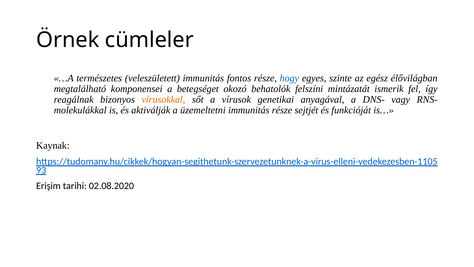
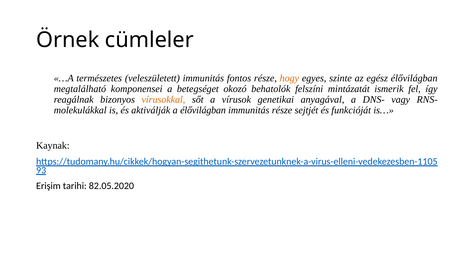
hogy colour: blue -> orange (289, 78)
a üzemeltetni: üzemeltetni -> élővilágban (203, 110)
02.08.2020: 02.08.2020 -> 82.05.2020 (111, 186)
